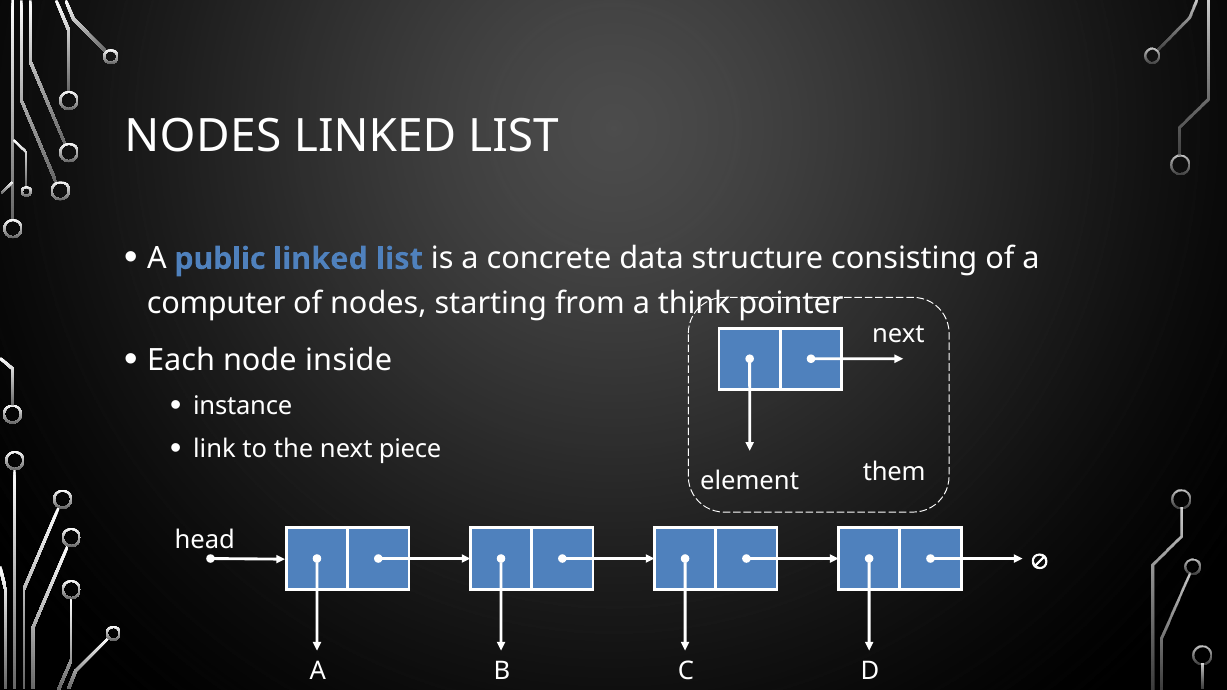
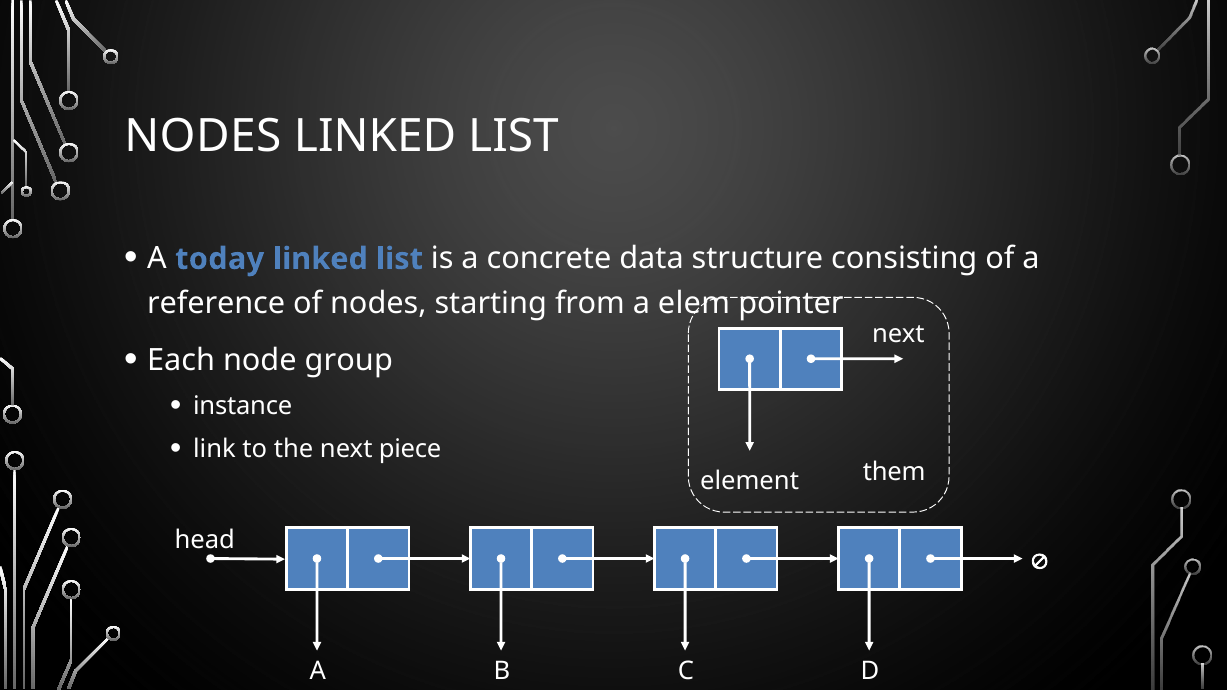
public: public -> today (220, 259)
computer: computer -> reference (216, 303)
think: think -> elem (694, 303)
inside: inside -> group (349, 360)
